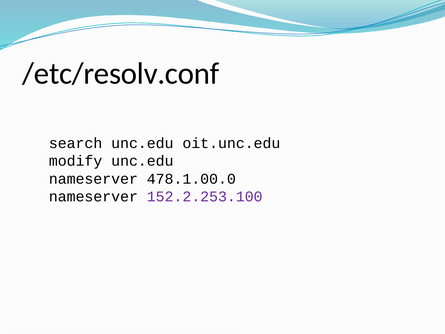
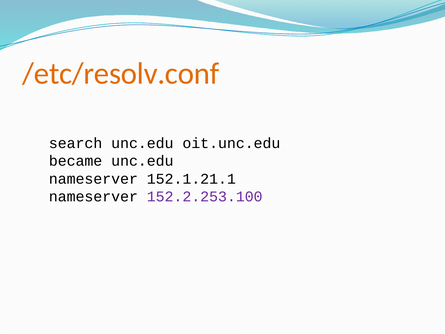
/etc/resolv.conf colour: black -> orange (121, 73)
modify: modify -> became (76, 161)
478.1.00.0: 478.1.00.0 -> 152.1.21.1 (191, 179)
